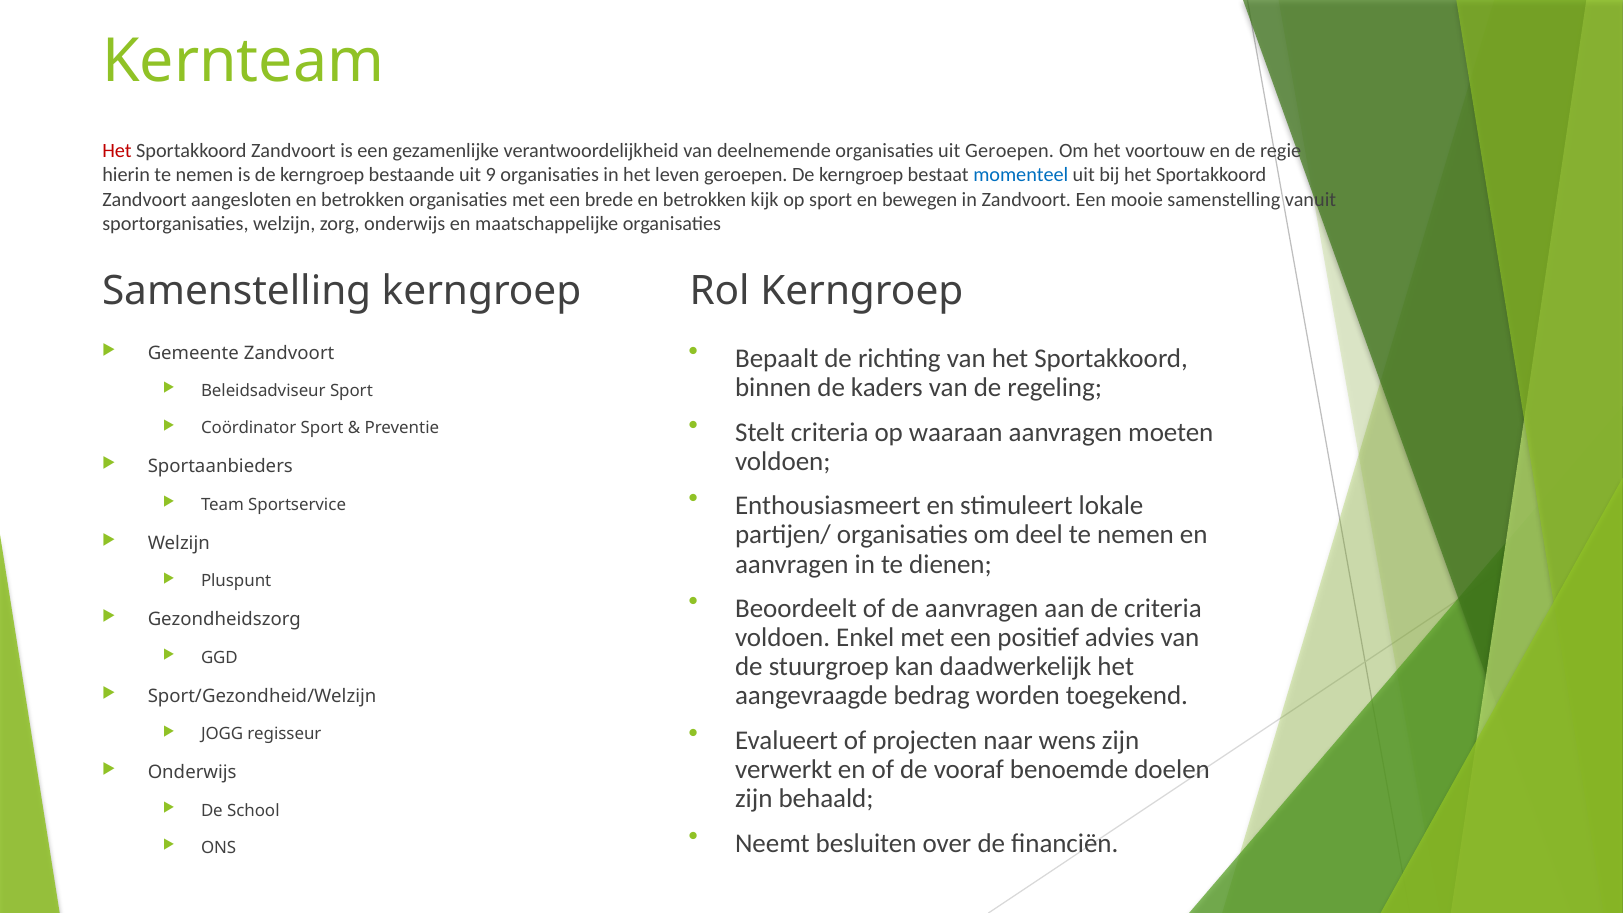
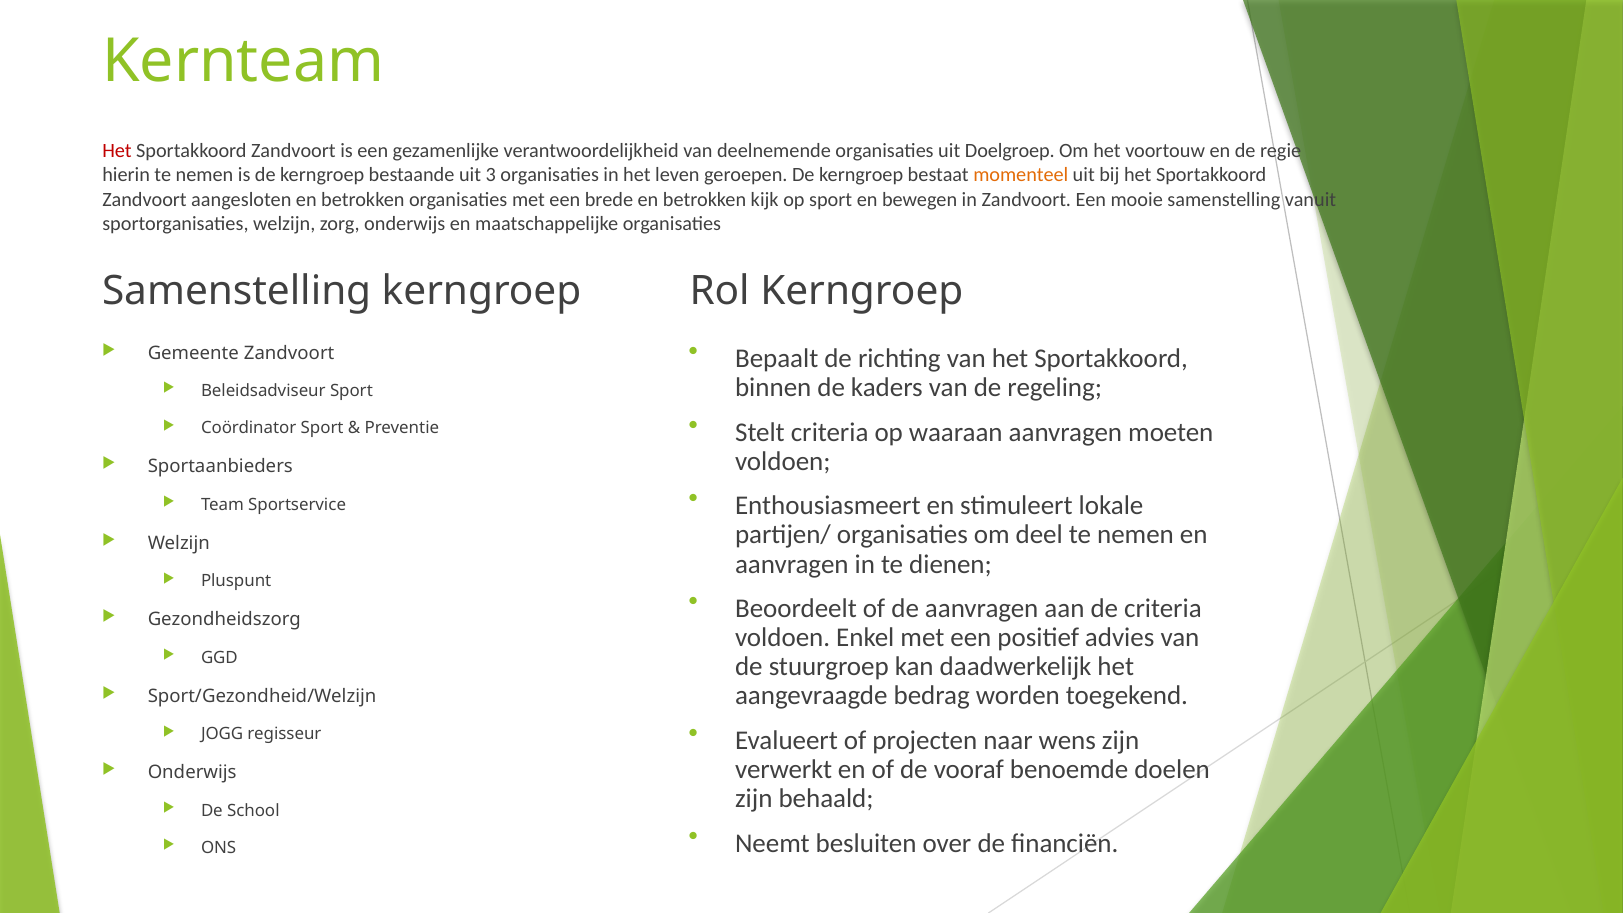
uit Geroepen: Geroepen -> Doelgroep (1010, 151)
9: 9 -> 3 (491, 175)
momenteel colour: blue -> orange (1021, 175)
